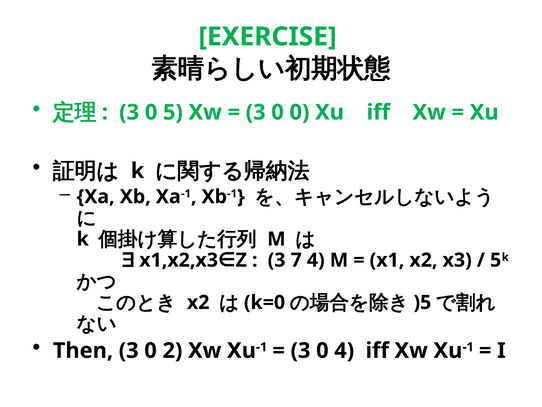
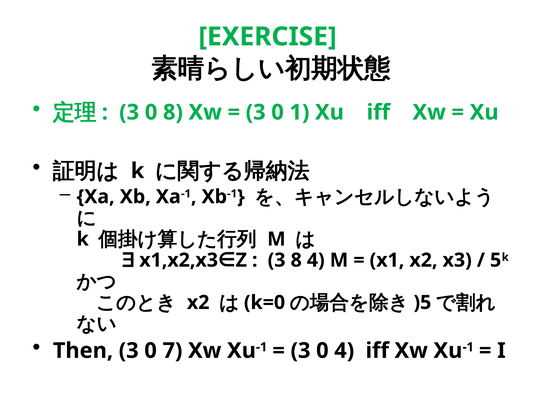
0 5: 5 -> 8 (173, 112)
0 0: 0 -> 1 (299, 112)
3 7: 7 -> 8 (296, 260)
2: 2 -> 7 (172, 350)
